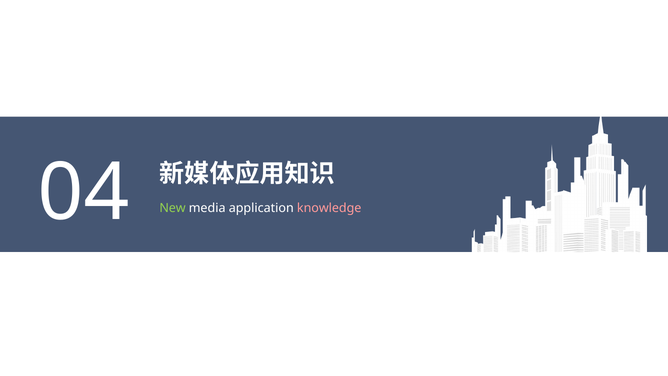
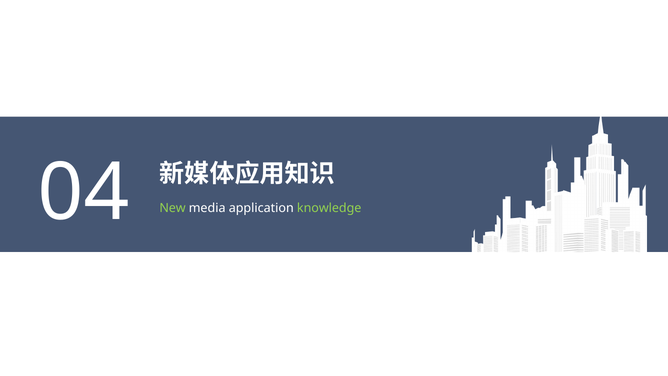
knowledge colour: pink -> light green (329, 208)
